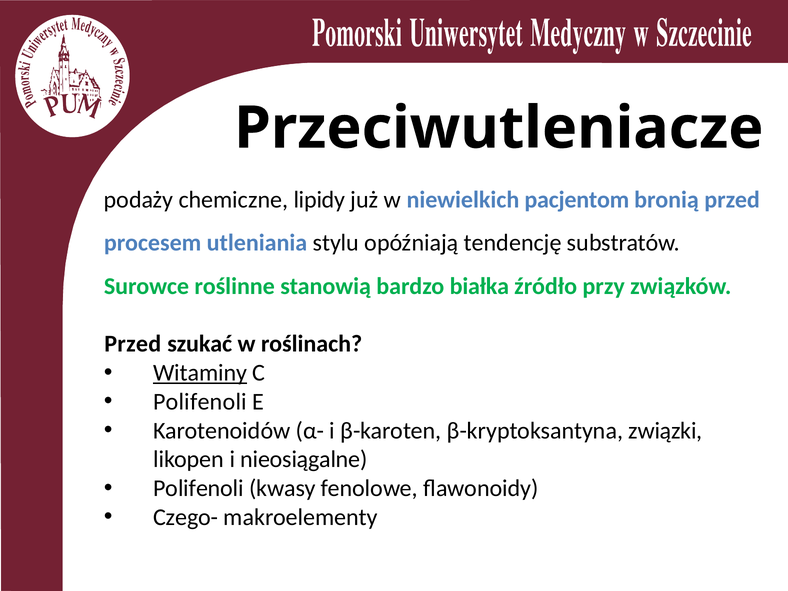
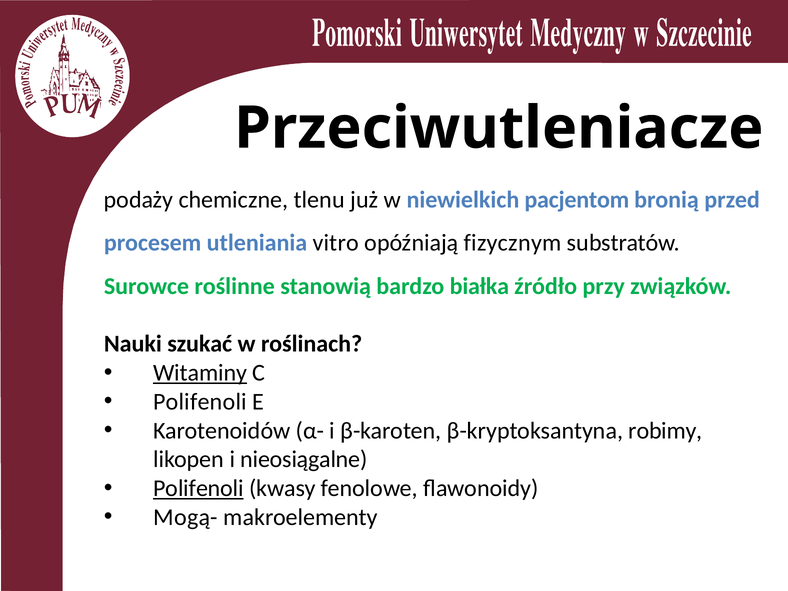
lipidy: lipidy -> tlenu (319, 200)
stylu: stylu -> vitro (336, 243)
tendencję: tendencję -> fizycznym (513, 243)
Przed: Przed -> Nauki (133, 344)
związki: związki -> robimy (665, 431)
Polifenoli underline: none -> present (198, 488)
Czego-: Czego- -> Mogą- (186, 517)
